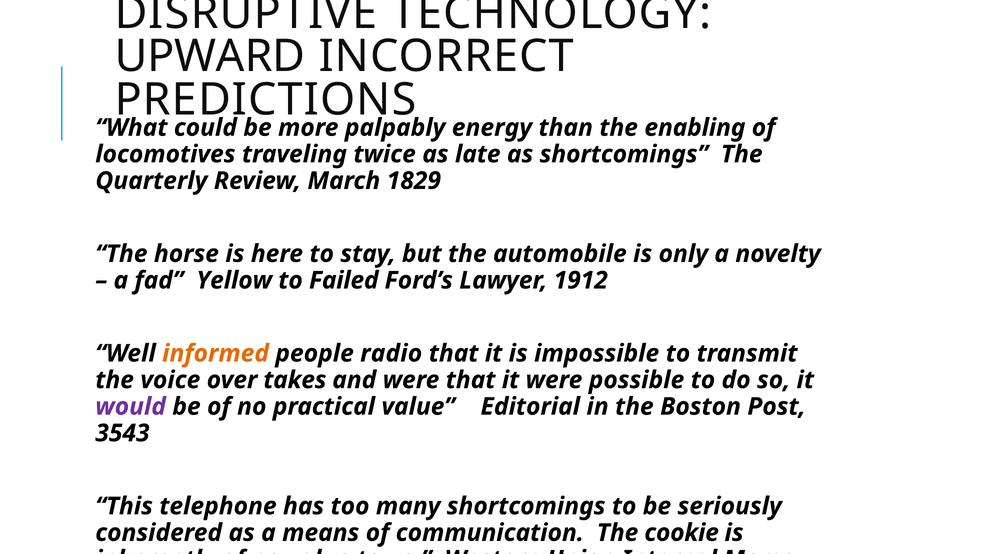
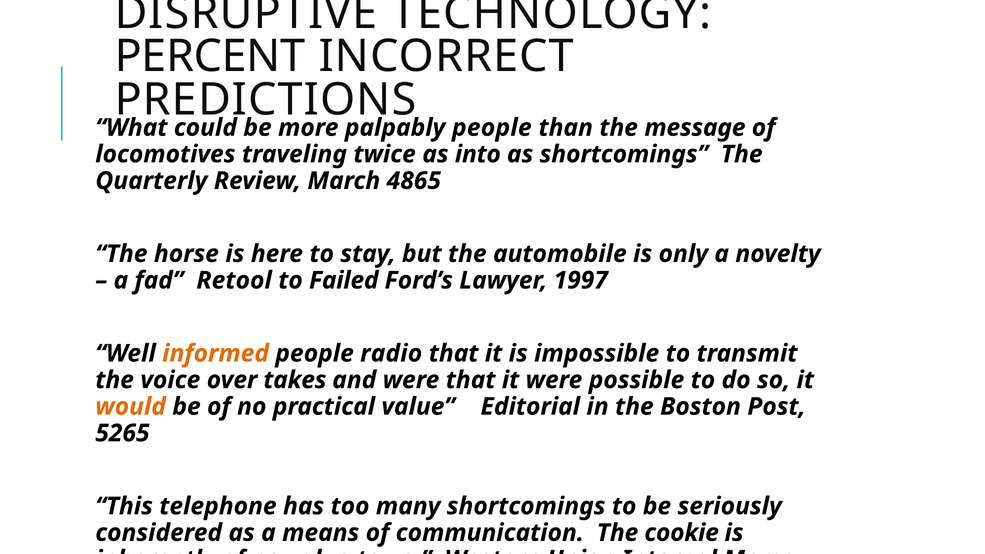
UPWARD: UPWARD -> PERCENT (210, 57)
palpably energy: energy -> people (492, 128)
enabling: enabling -> message (695, 128)
late: late -> into (478, 154)
1829: 1829 -> 4865 (414, 181)
Yellow: Yellow -> Retool (234, 280)
1912: 1912 -> 1997 (581, 280)
would colour: purple -> orange (131, 407)
3543: 3543 -> 5265 (122, 433)
